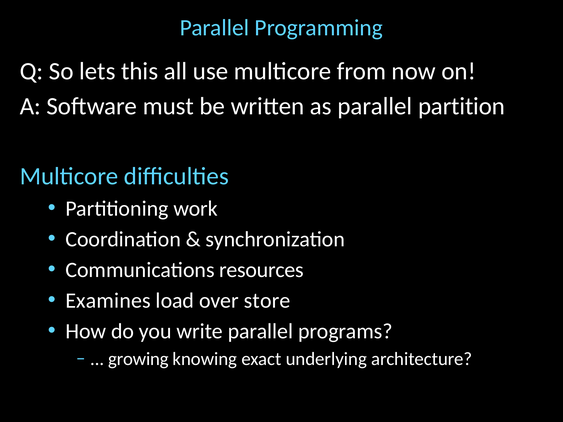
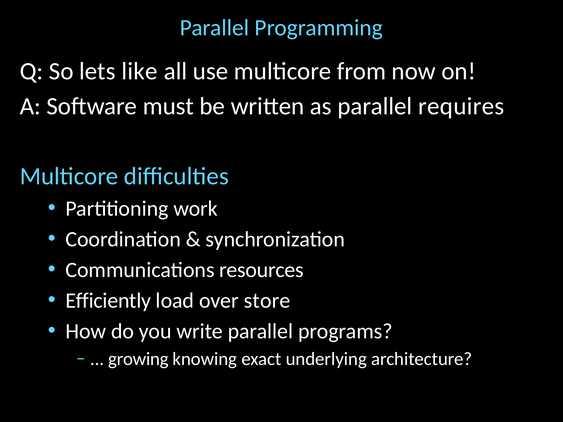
this: this -> like (140, 71)
partition: partition -> requires (461, 106)
Examines: Examines -> Efficiently (108, 301)
